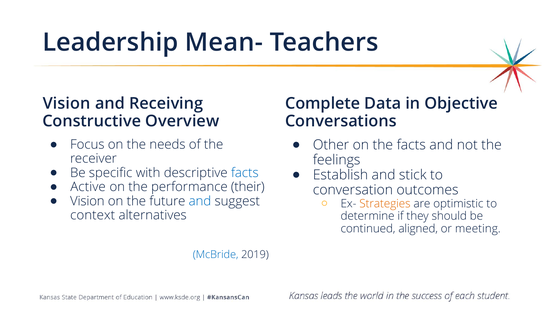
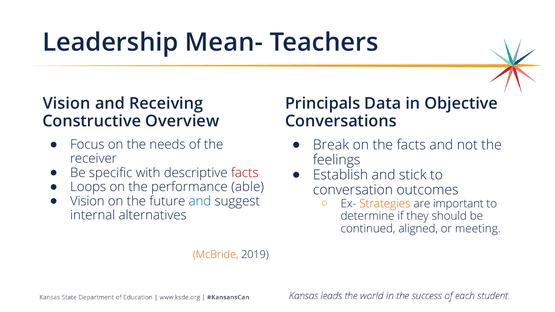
Complete: Complete -> Principals (323, 104)
Other: Other -> Break (331, 145)
facts colour: blue -> red (245, 173)
Active: Active -> Loops (88, 187)
their: their -> able (248, 187)
optimistic: optimistic -> important (458, 204)
context: context -> internal (93, 215)
McBride colour: blue -> orange (216, 255)
